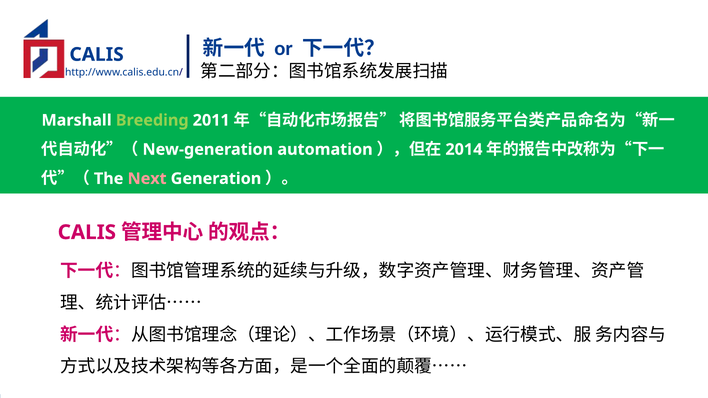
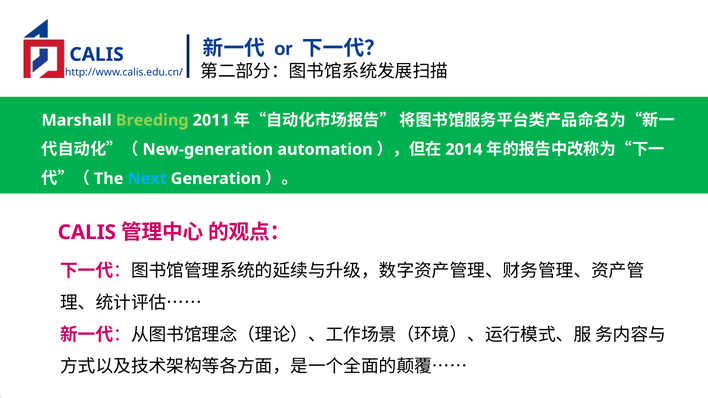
Next colour: pink -> light blue (147, 179)
